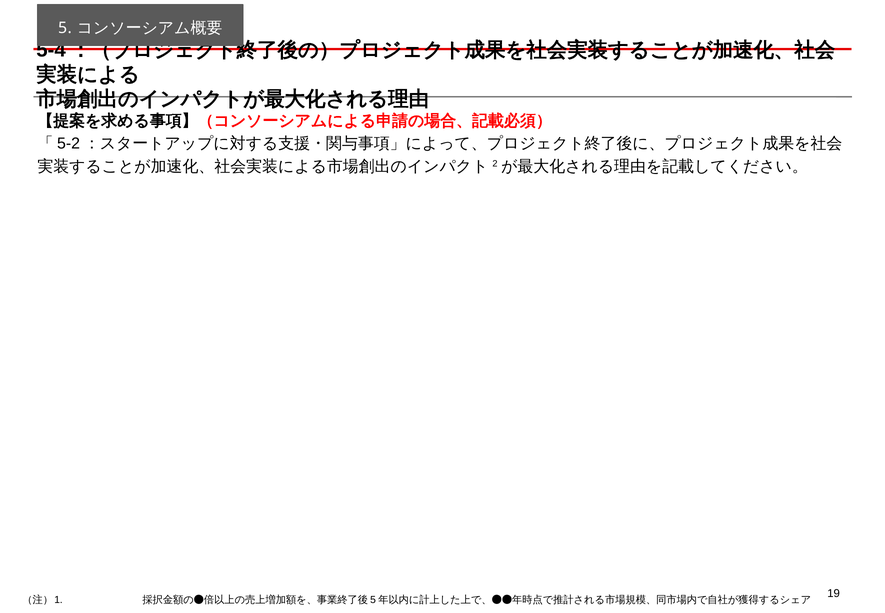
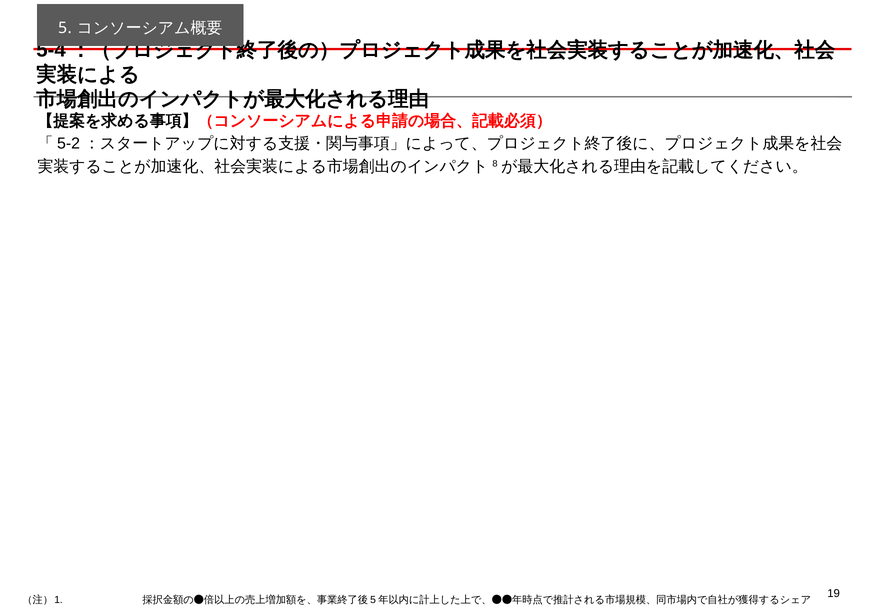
2: 2 -> 8 (495, 164)
